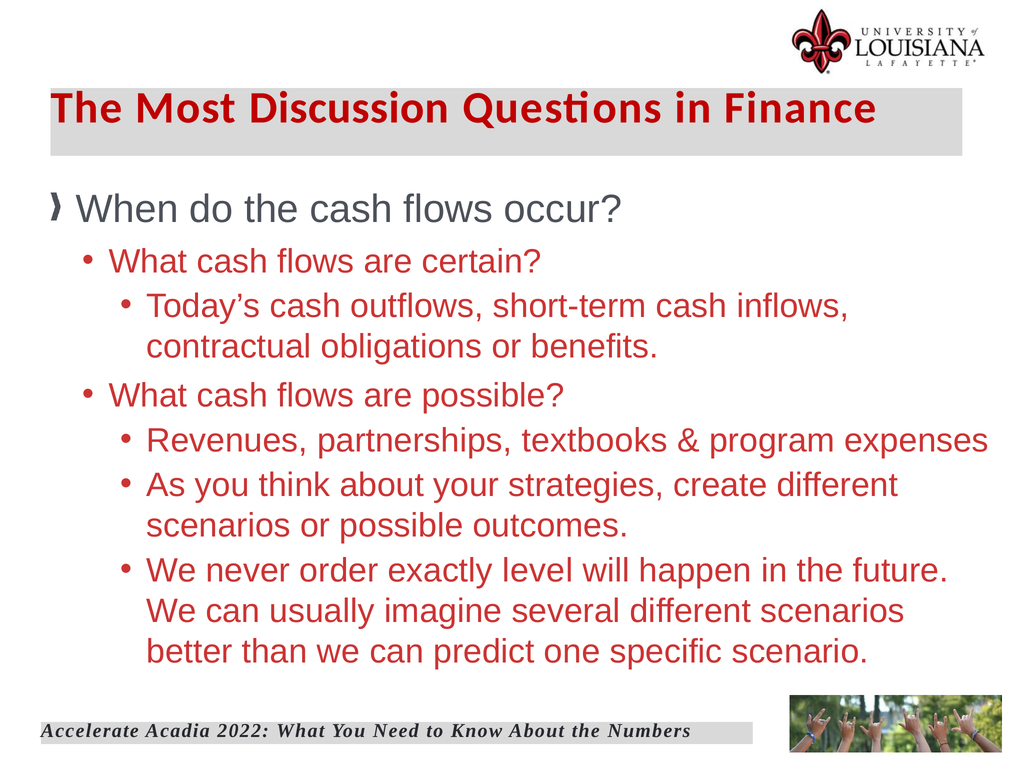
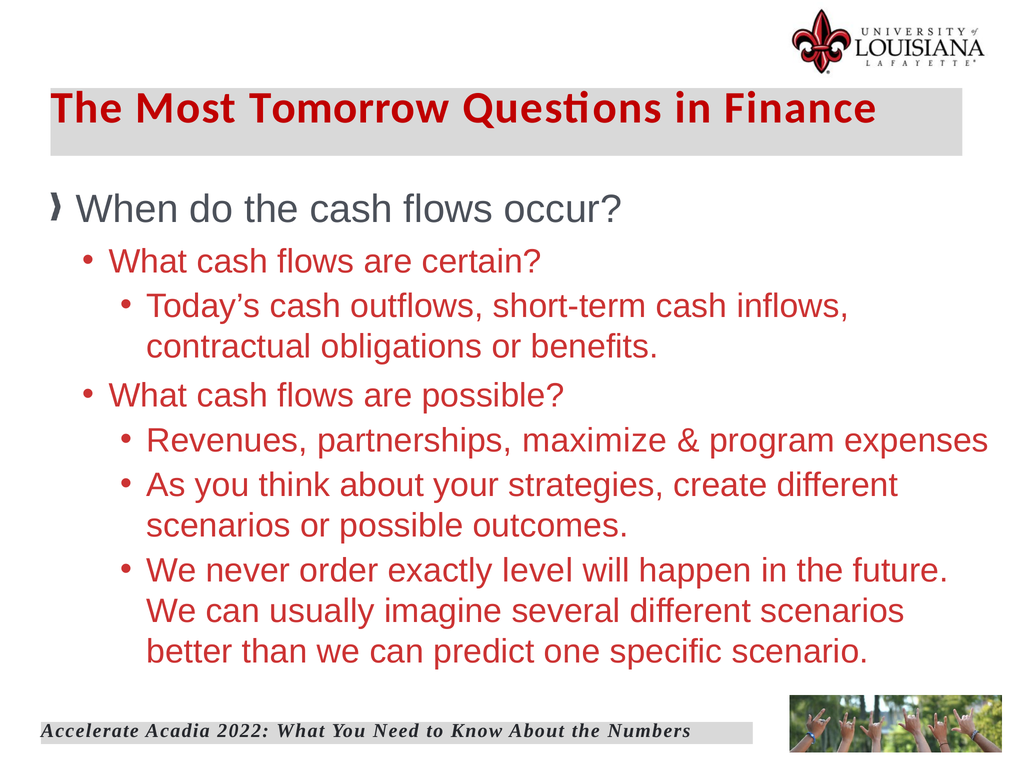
Discussion: Discussion -> Tomorrow (349, 108)
textbooks: textbooks -> maximize (595, 440)
